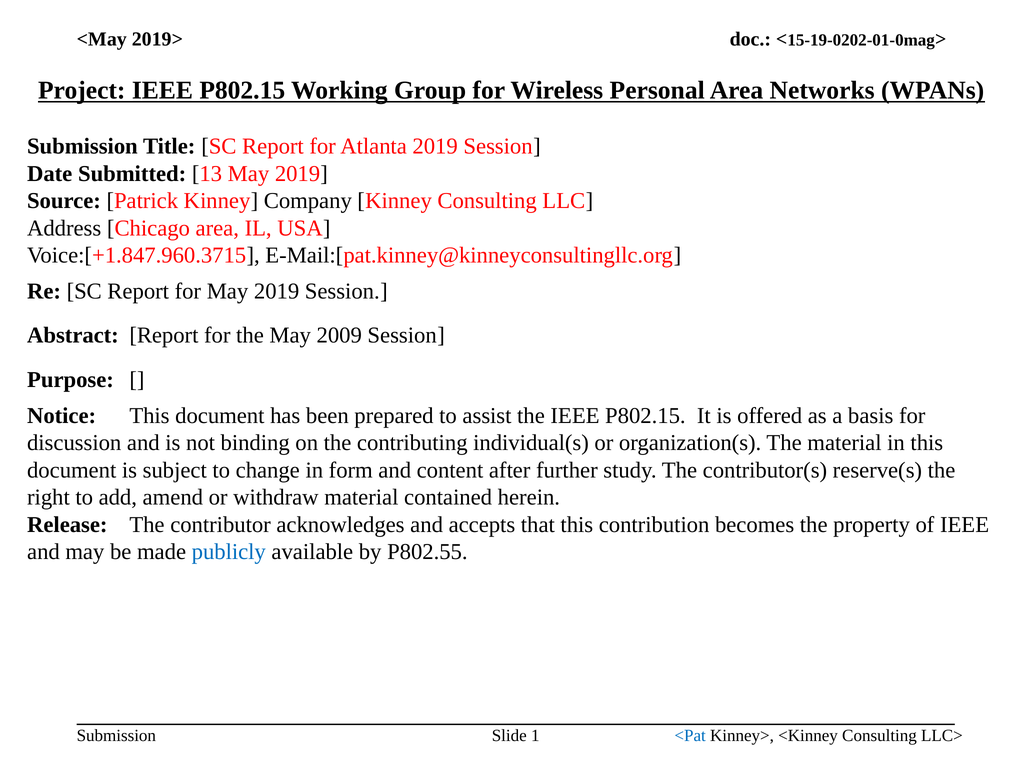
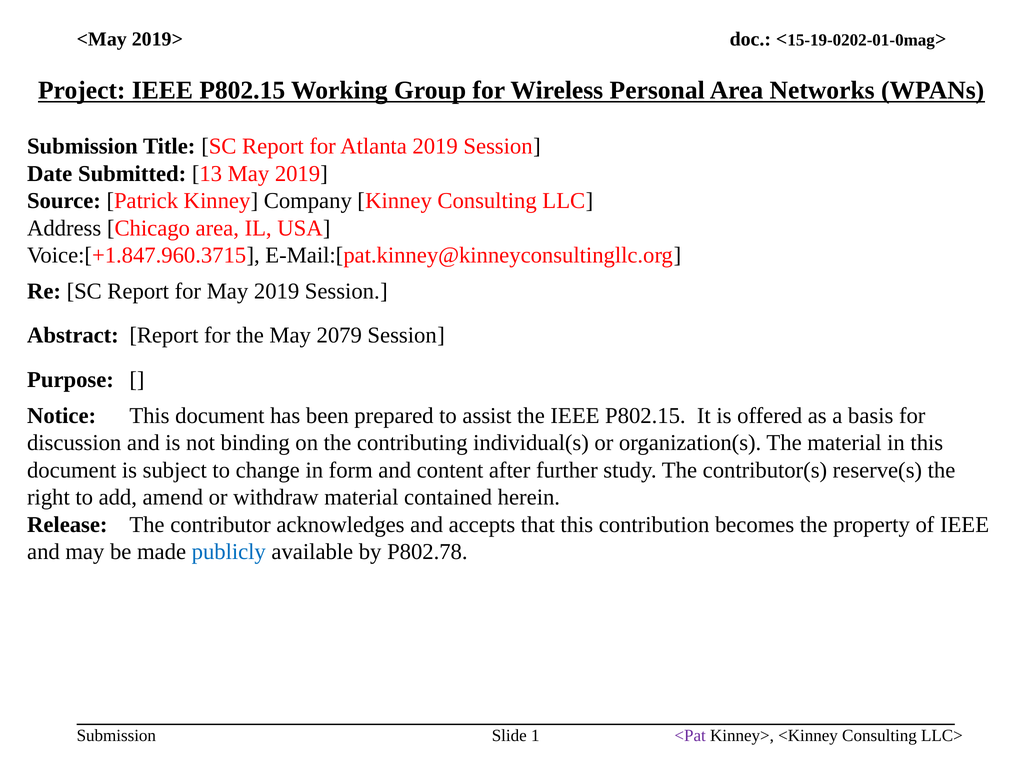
2009: 2009 -> 2079 (339, 336)
P802.55: P802.55 -> P802.78 (427, 552)
<Pat colour: blue -> purple (690, 736)
